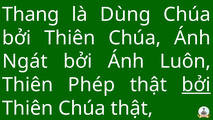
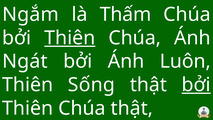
Thang: Thang -> Ngắm (31, 14)
Dùng: Dùng -> Thấm (126, 14)
Thiên underline: none -> present (70, 38)
Phép: Phép -> Sống (91, 85)
